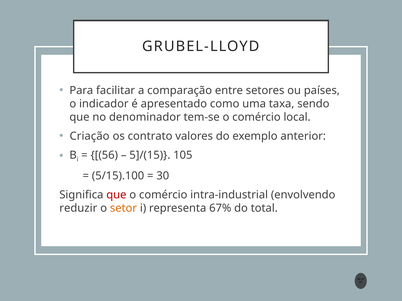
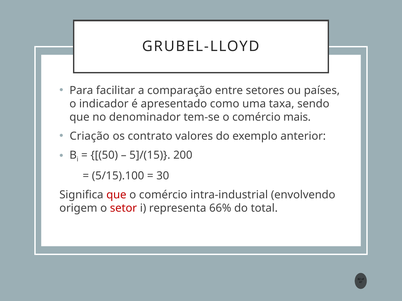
local: local -> mais (297, 117)
56: 56 -> 50 (104, 155)
105: 105 -> 200 (183, 155)
reduzir: reduzir -> origem (78, 209)
setor colour: orange -> red (123, 209)
67%: 67% -> 66% (220, 209)
